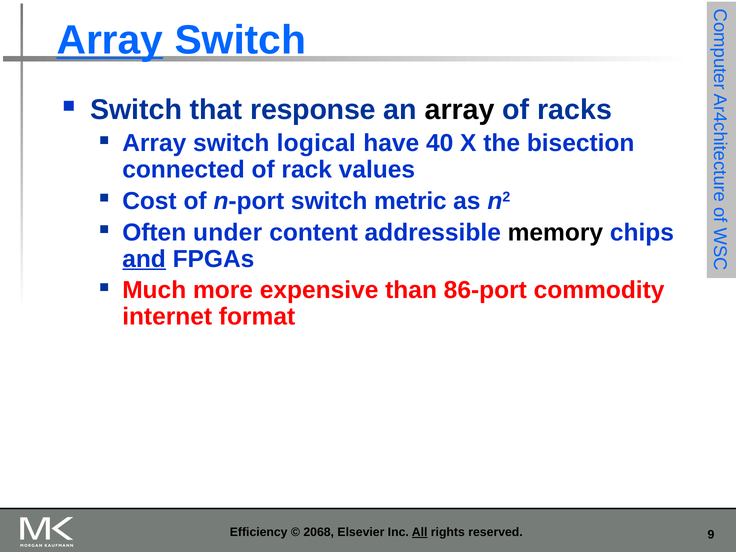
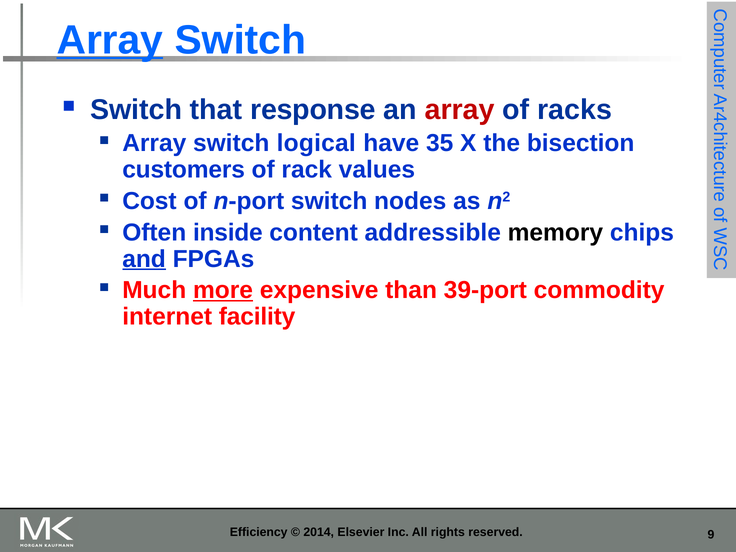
array colour: black -> red (460, 110)
40: 40 -> 35 (440, 143)
connected: connected -> customers (184, 170)
metric: metric -> nodes (410, 201)
under: under -> inside (228, 232)
more underline: none -> present (223, 290)
86-port: 86-port -> 39-port (485, 290)
format: format -> facility (257, 317)
2068: 2068 -> 2014 (319, 532)
All underline: present -> none (420, 532)
